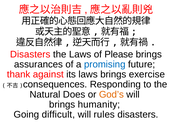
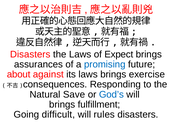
Please: Please -> Expect (119, 54)
thank: thank -> about (19, 74)
Does: Does -> Save (74, 94)
God’s colour: orange -> blue (111, 94)
humanity: humanity -> fulfillment (99, 104)
